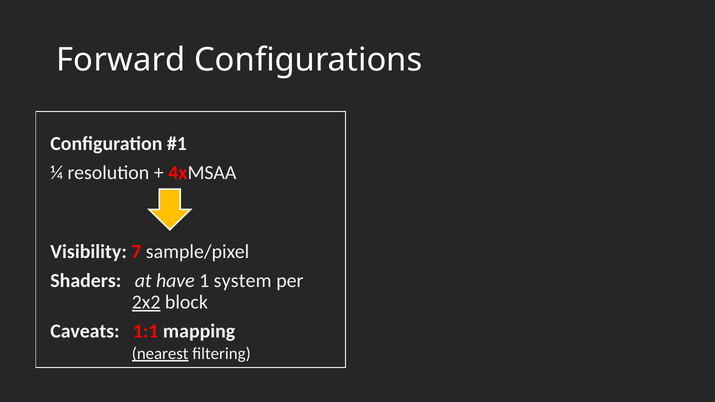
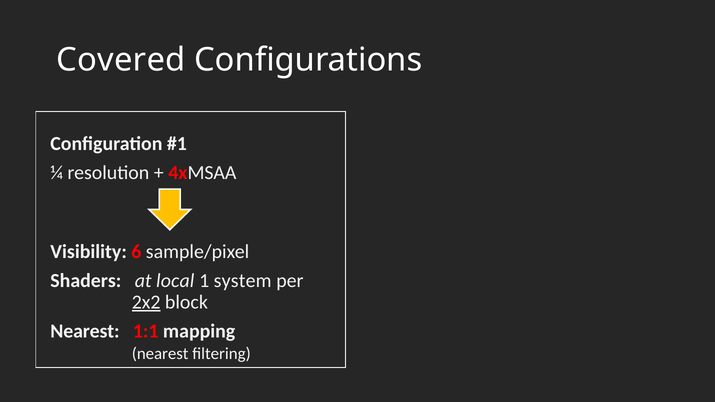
Forward: Forward -> Covered (121, 60)
7: 7 -> 6 (136, 252)
have: have -> local (175, 281)
Caveats: Caveats -> Nearest (85, 331)
nearest underline: present -> none (160, 354)
